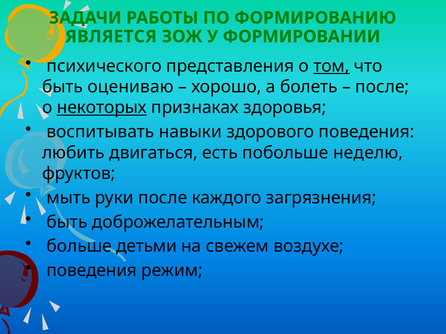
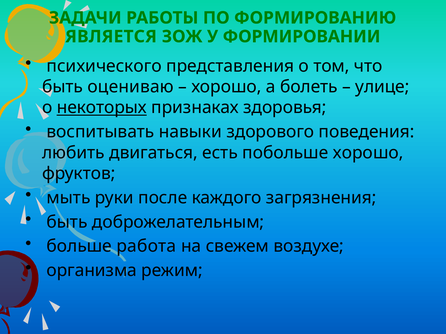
том underline: present -> none (331, 66)
после: после -> улице (382, 87)
побольше неделю: неделю -> хорошо (368, 153)
детьми: детьми -> работа (146, 247)
поведения: поведения -> организма (92, 271)
